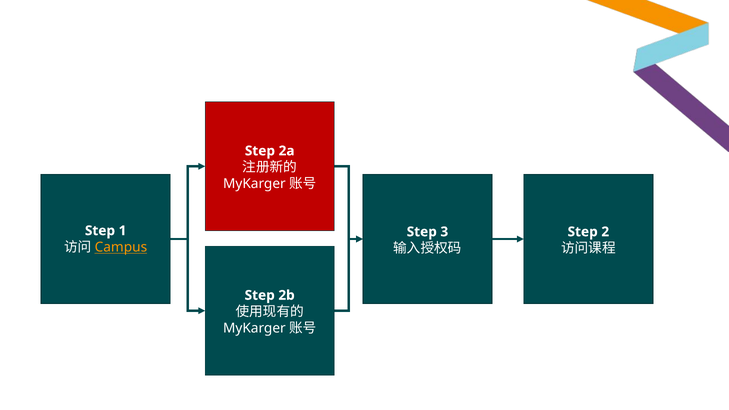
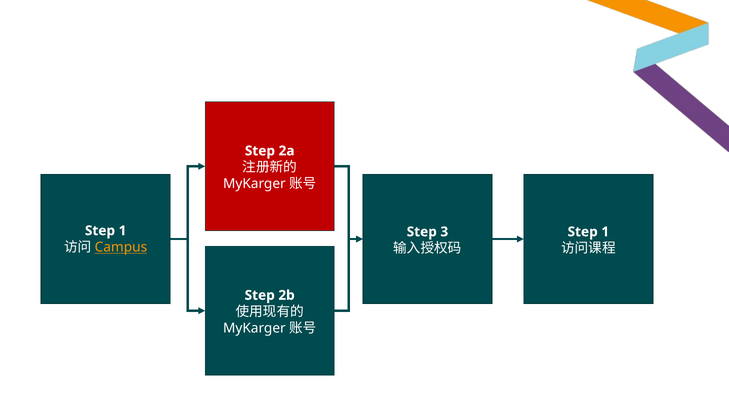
2: 2 -> 1 (605, 232)
